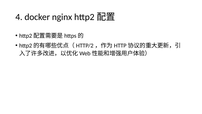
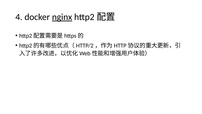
nginx underline: none -> present (62, 17)
